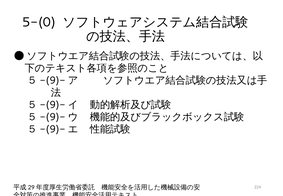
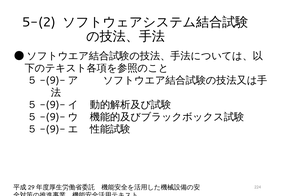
5-(0: 5-(0 -> 5-(2 (39, 22)
